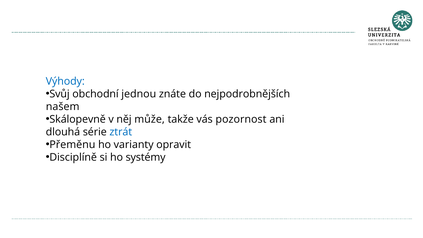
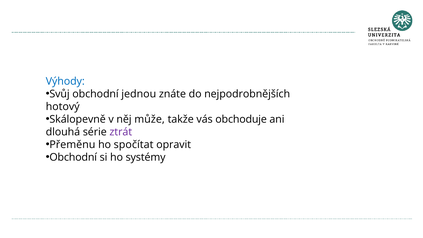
našem: našem -> hotový (63, 107)
pozornost: pozornost -> obchoduje (241, 119)
ztrát colour: blue -> purple (121, 132)
varianty: varianty -> spočítat (134, 145)
Disciplíně: Disciplíně -> Obchodní (73, 157)
